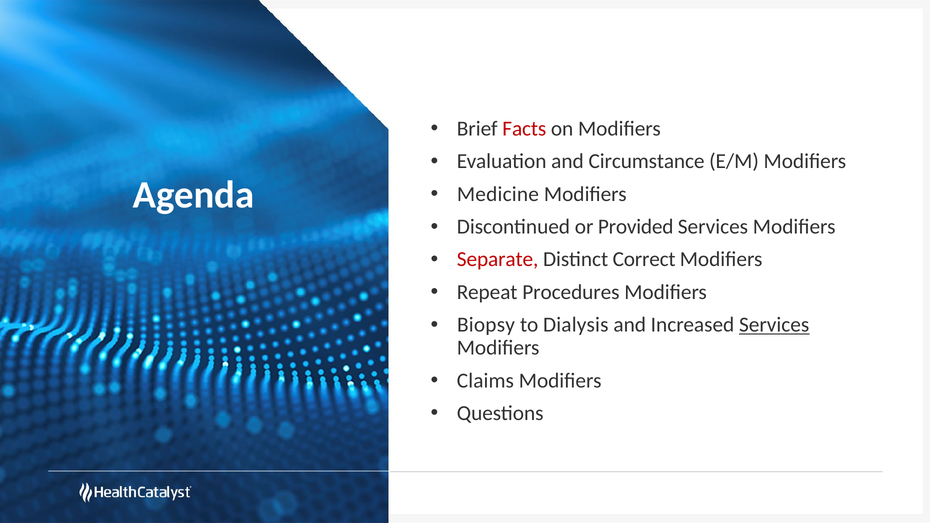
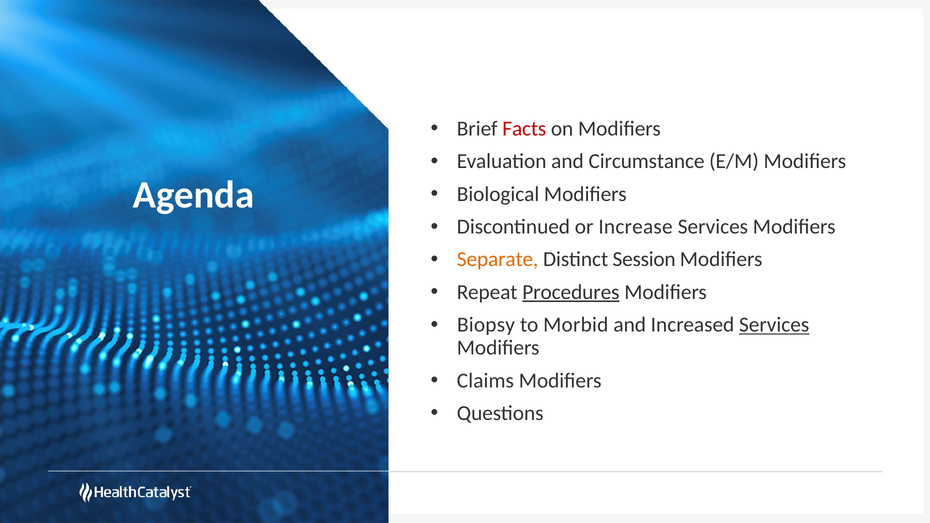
Medicine: Medicine -> Biological (498, 194)
Provided: Provided -> Increase (636, 227)
Separate colour: red -> orange (498, 260)
Correct: Correct -> Session (644, 260)
Procedures underline: none -> present (571, 292)
Dialysis: Dialysis -> Morbid (576, 325)
